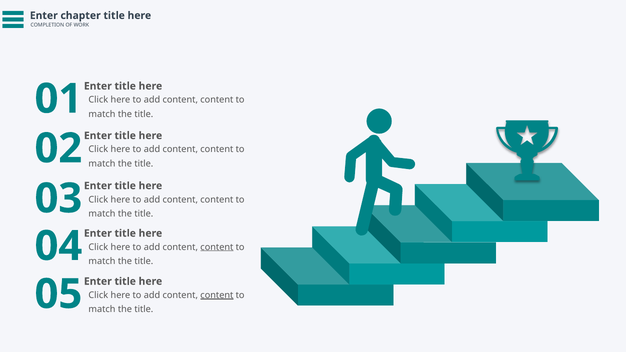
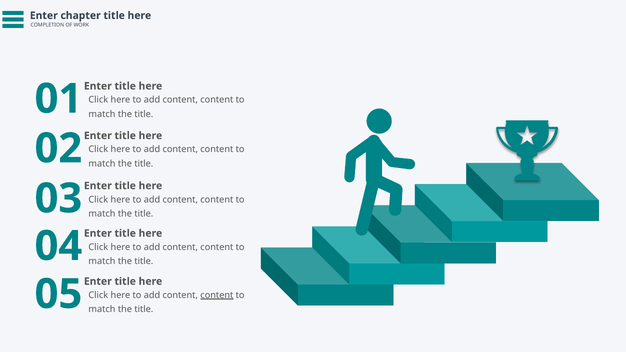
content underline: present -> none (217, 247)
